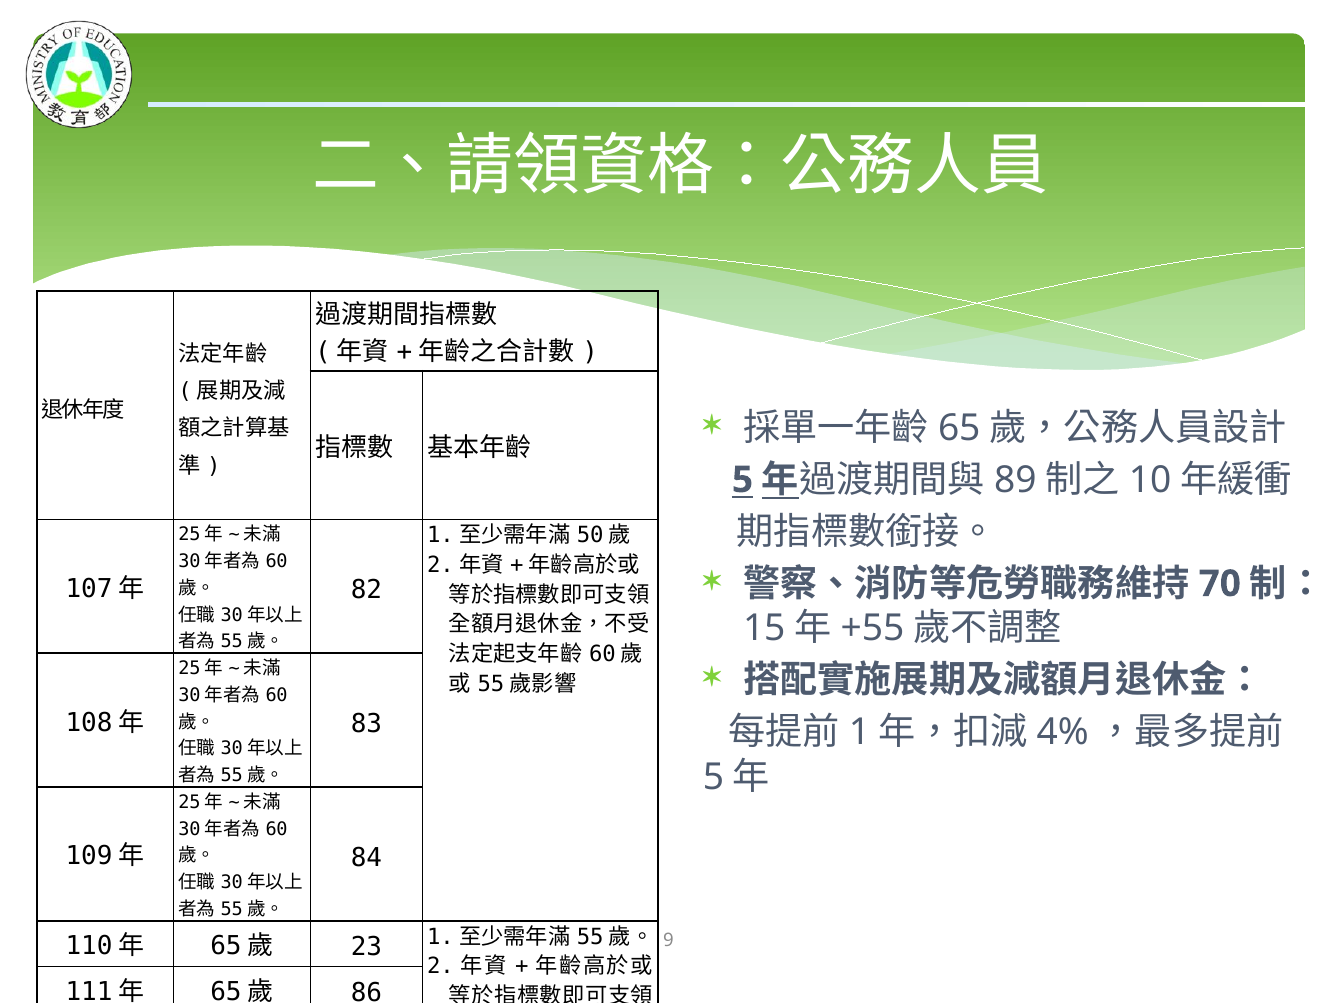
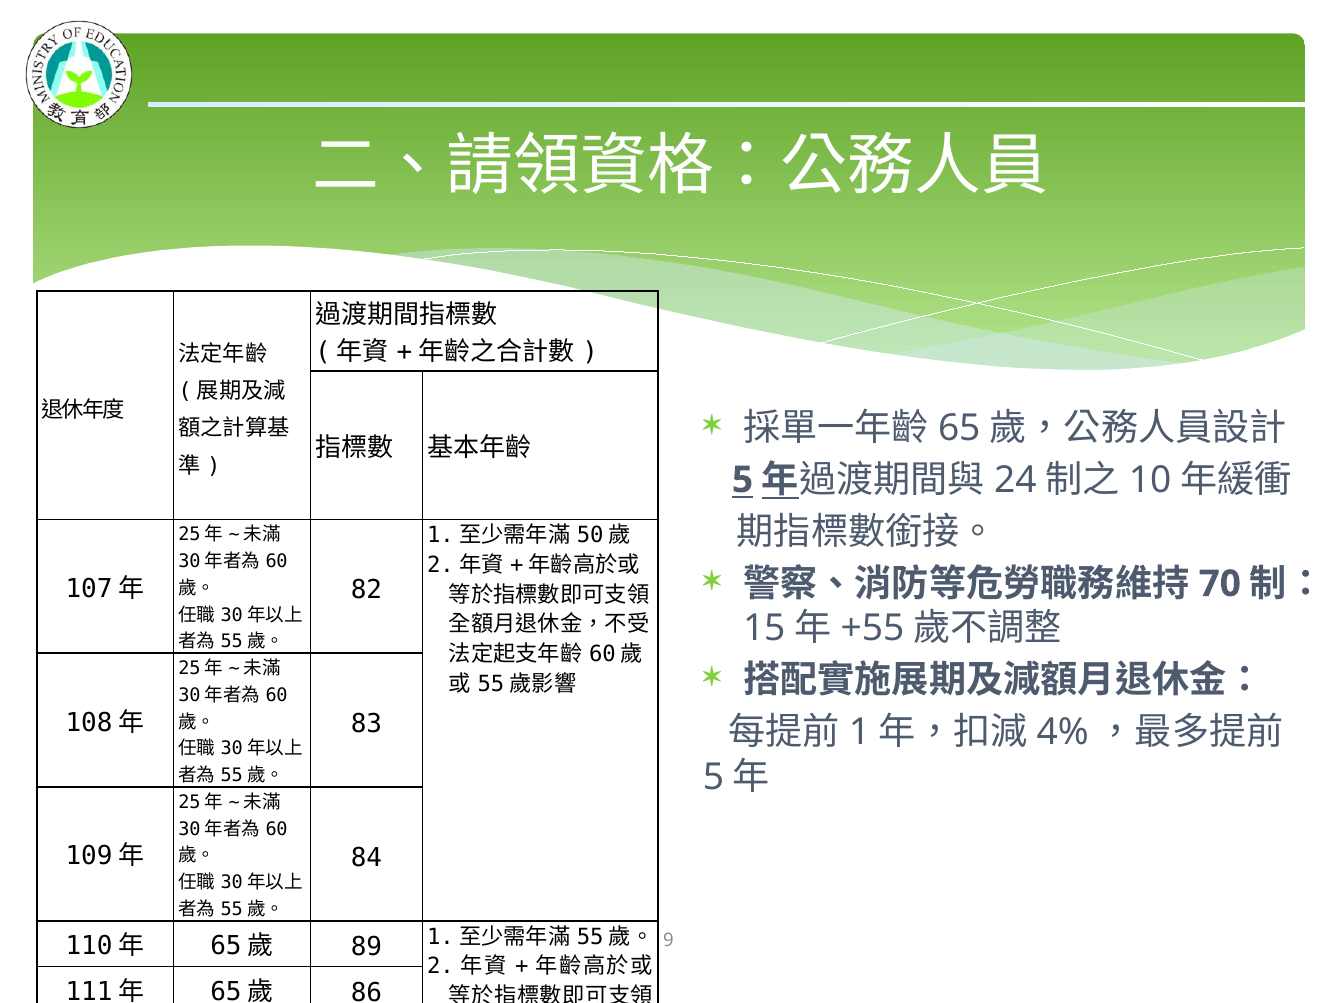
89: 89 -> 24 (1015, 480)
23: 23 -> 89 (366, 947)
